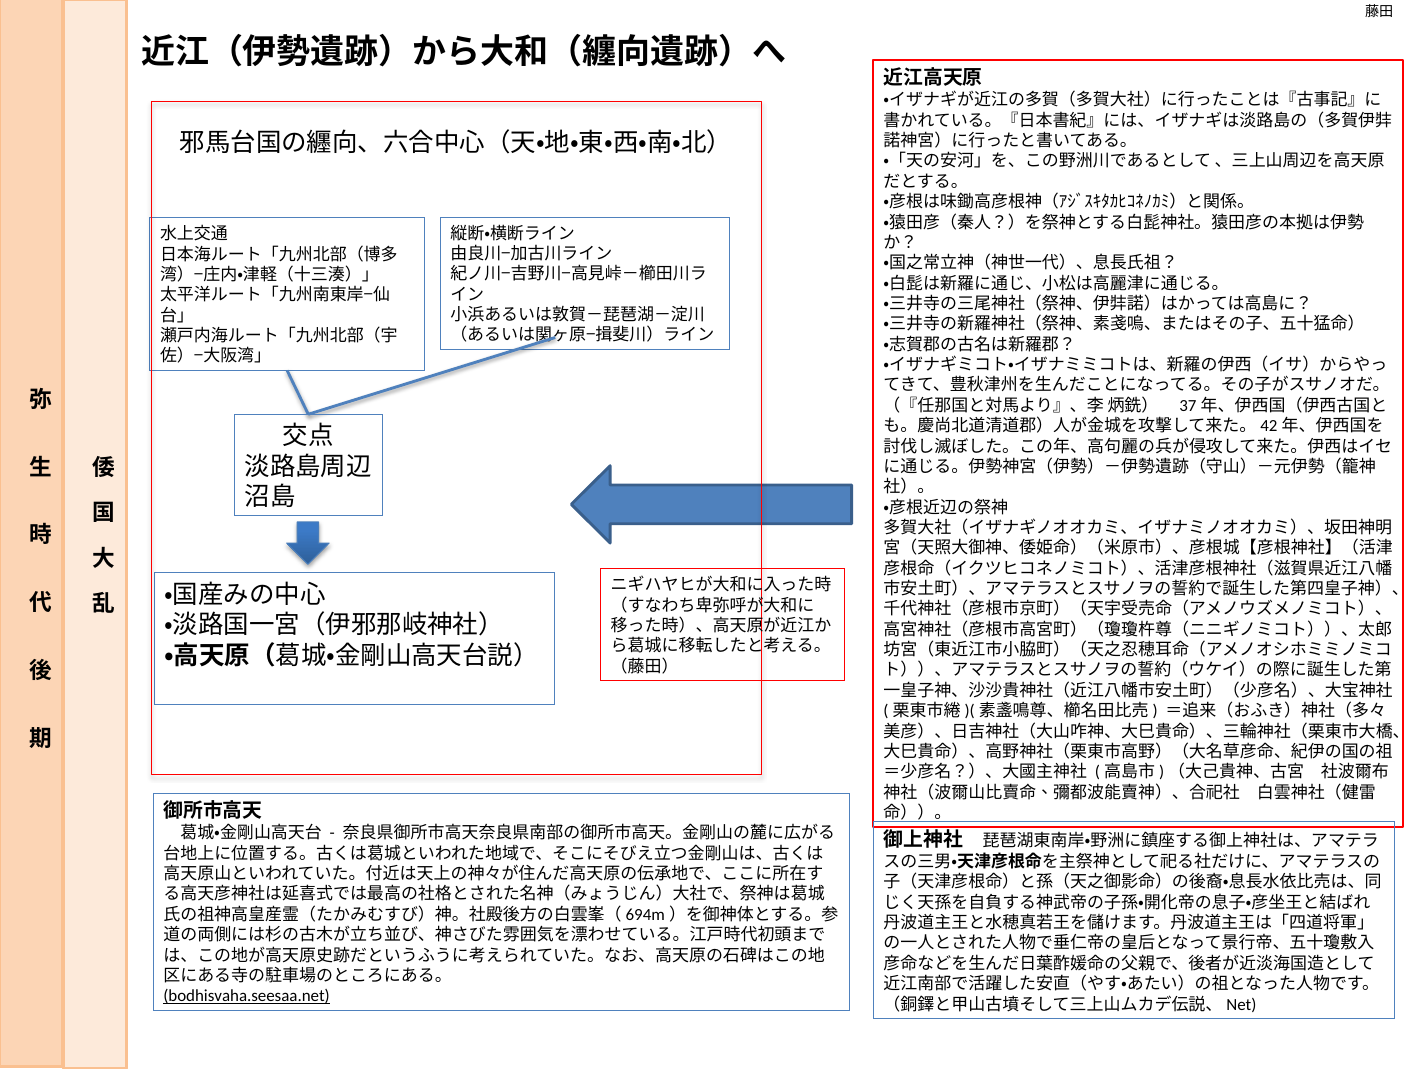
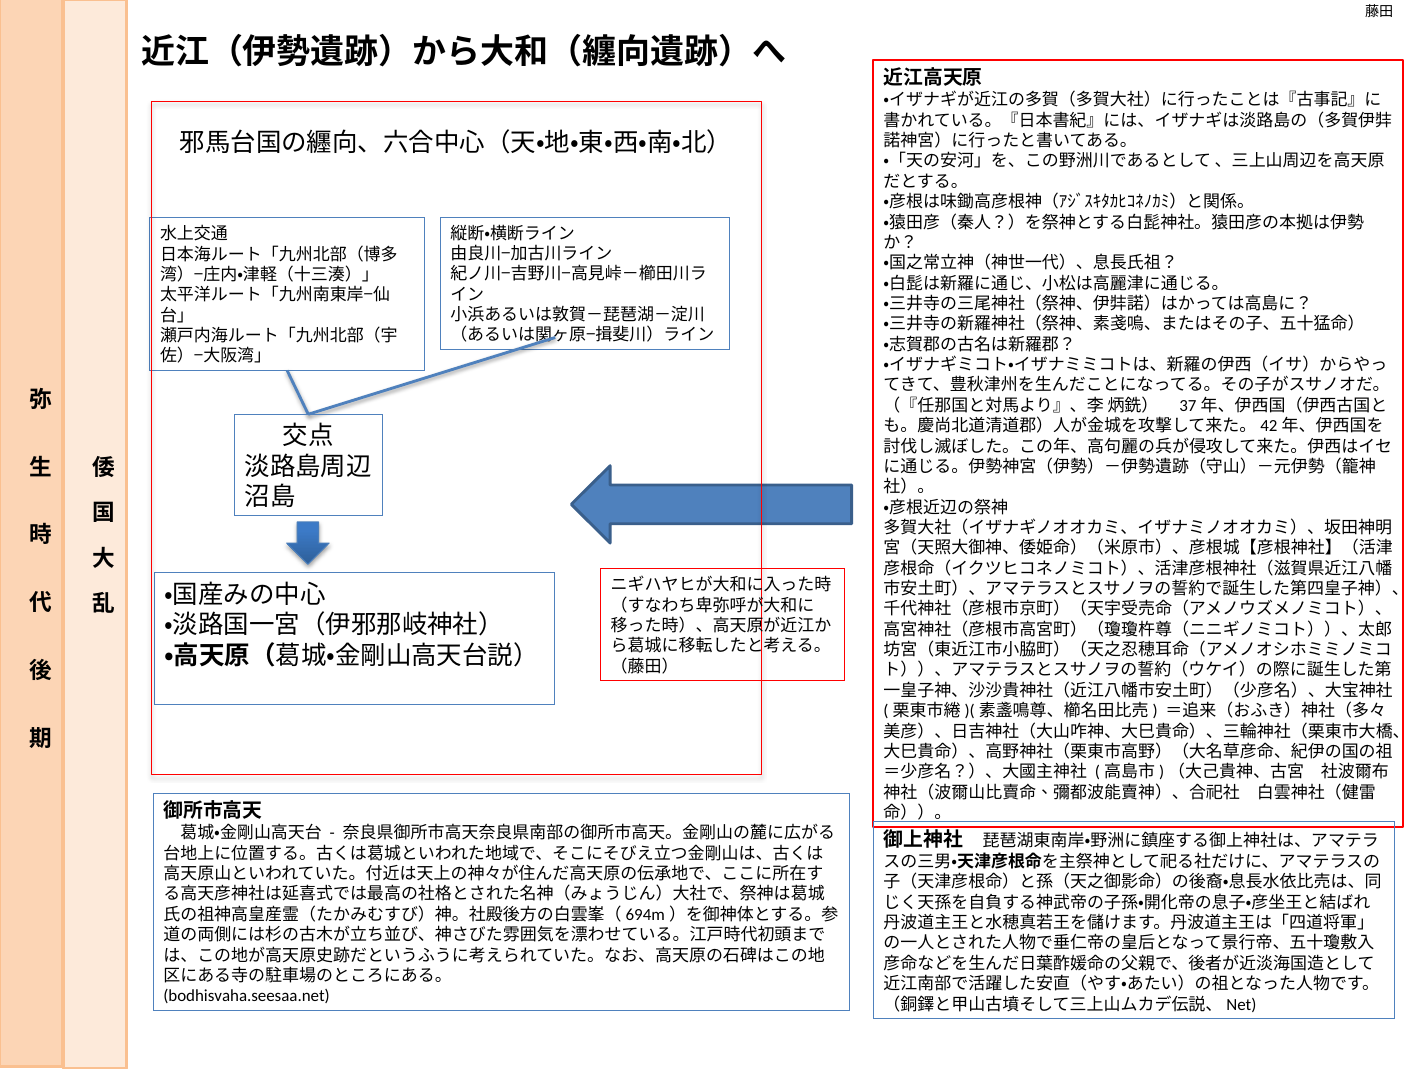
bodhisvaha.seesaa.net underline: present -> none (247, 997)
